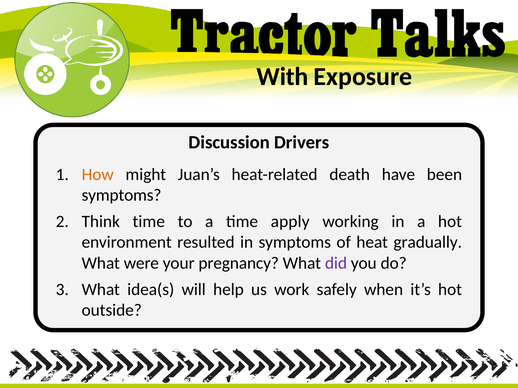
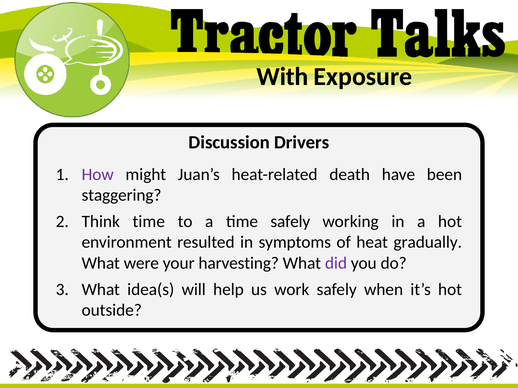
How colour: orange -> purple (98, 175)
symptoms: symptoms -> staggering (122, 195)
time apply: apply -> safely (290, 222)
pregnancy: pregnancy -> harvesting (239, 263)
